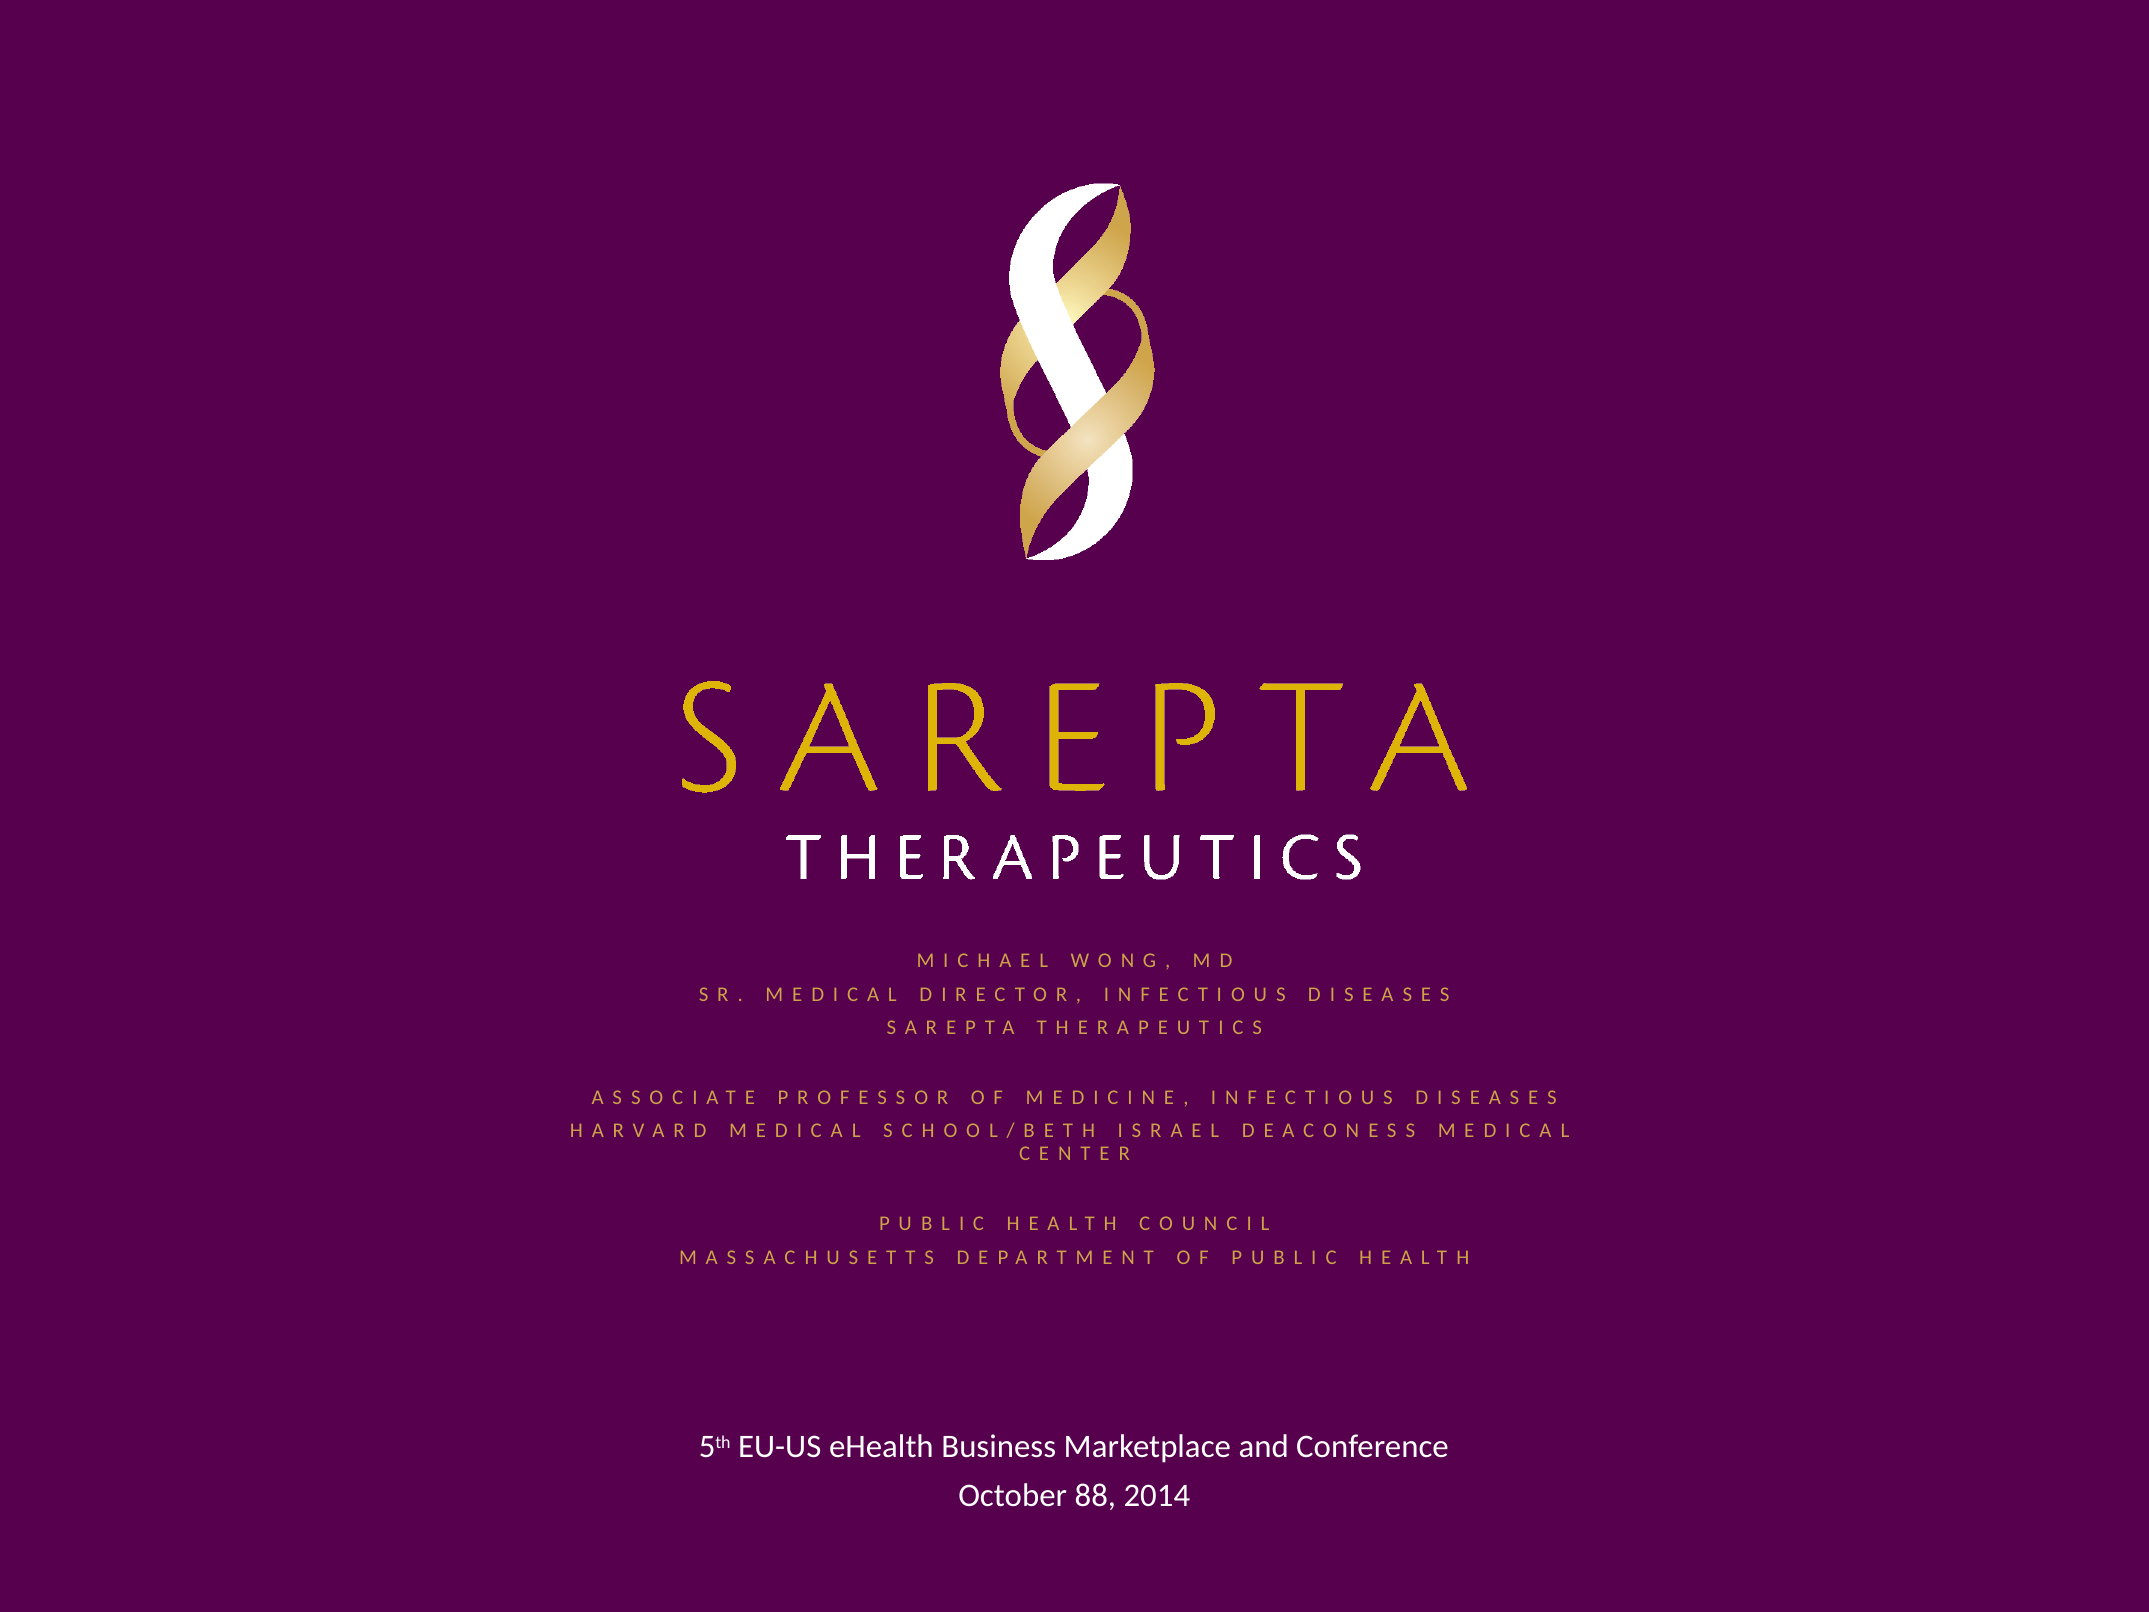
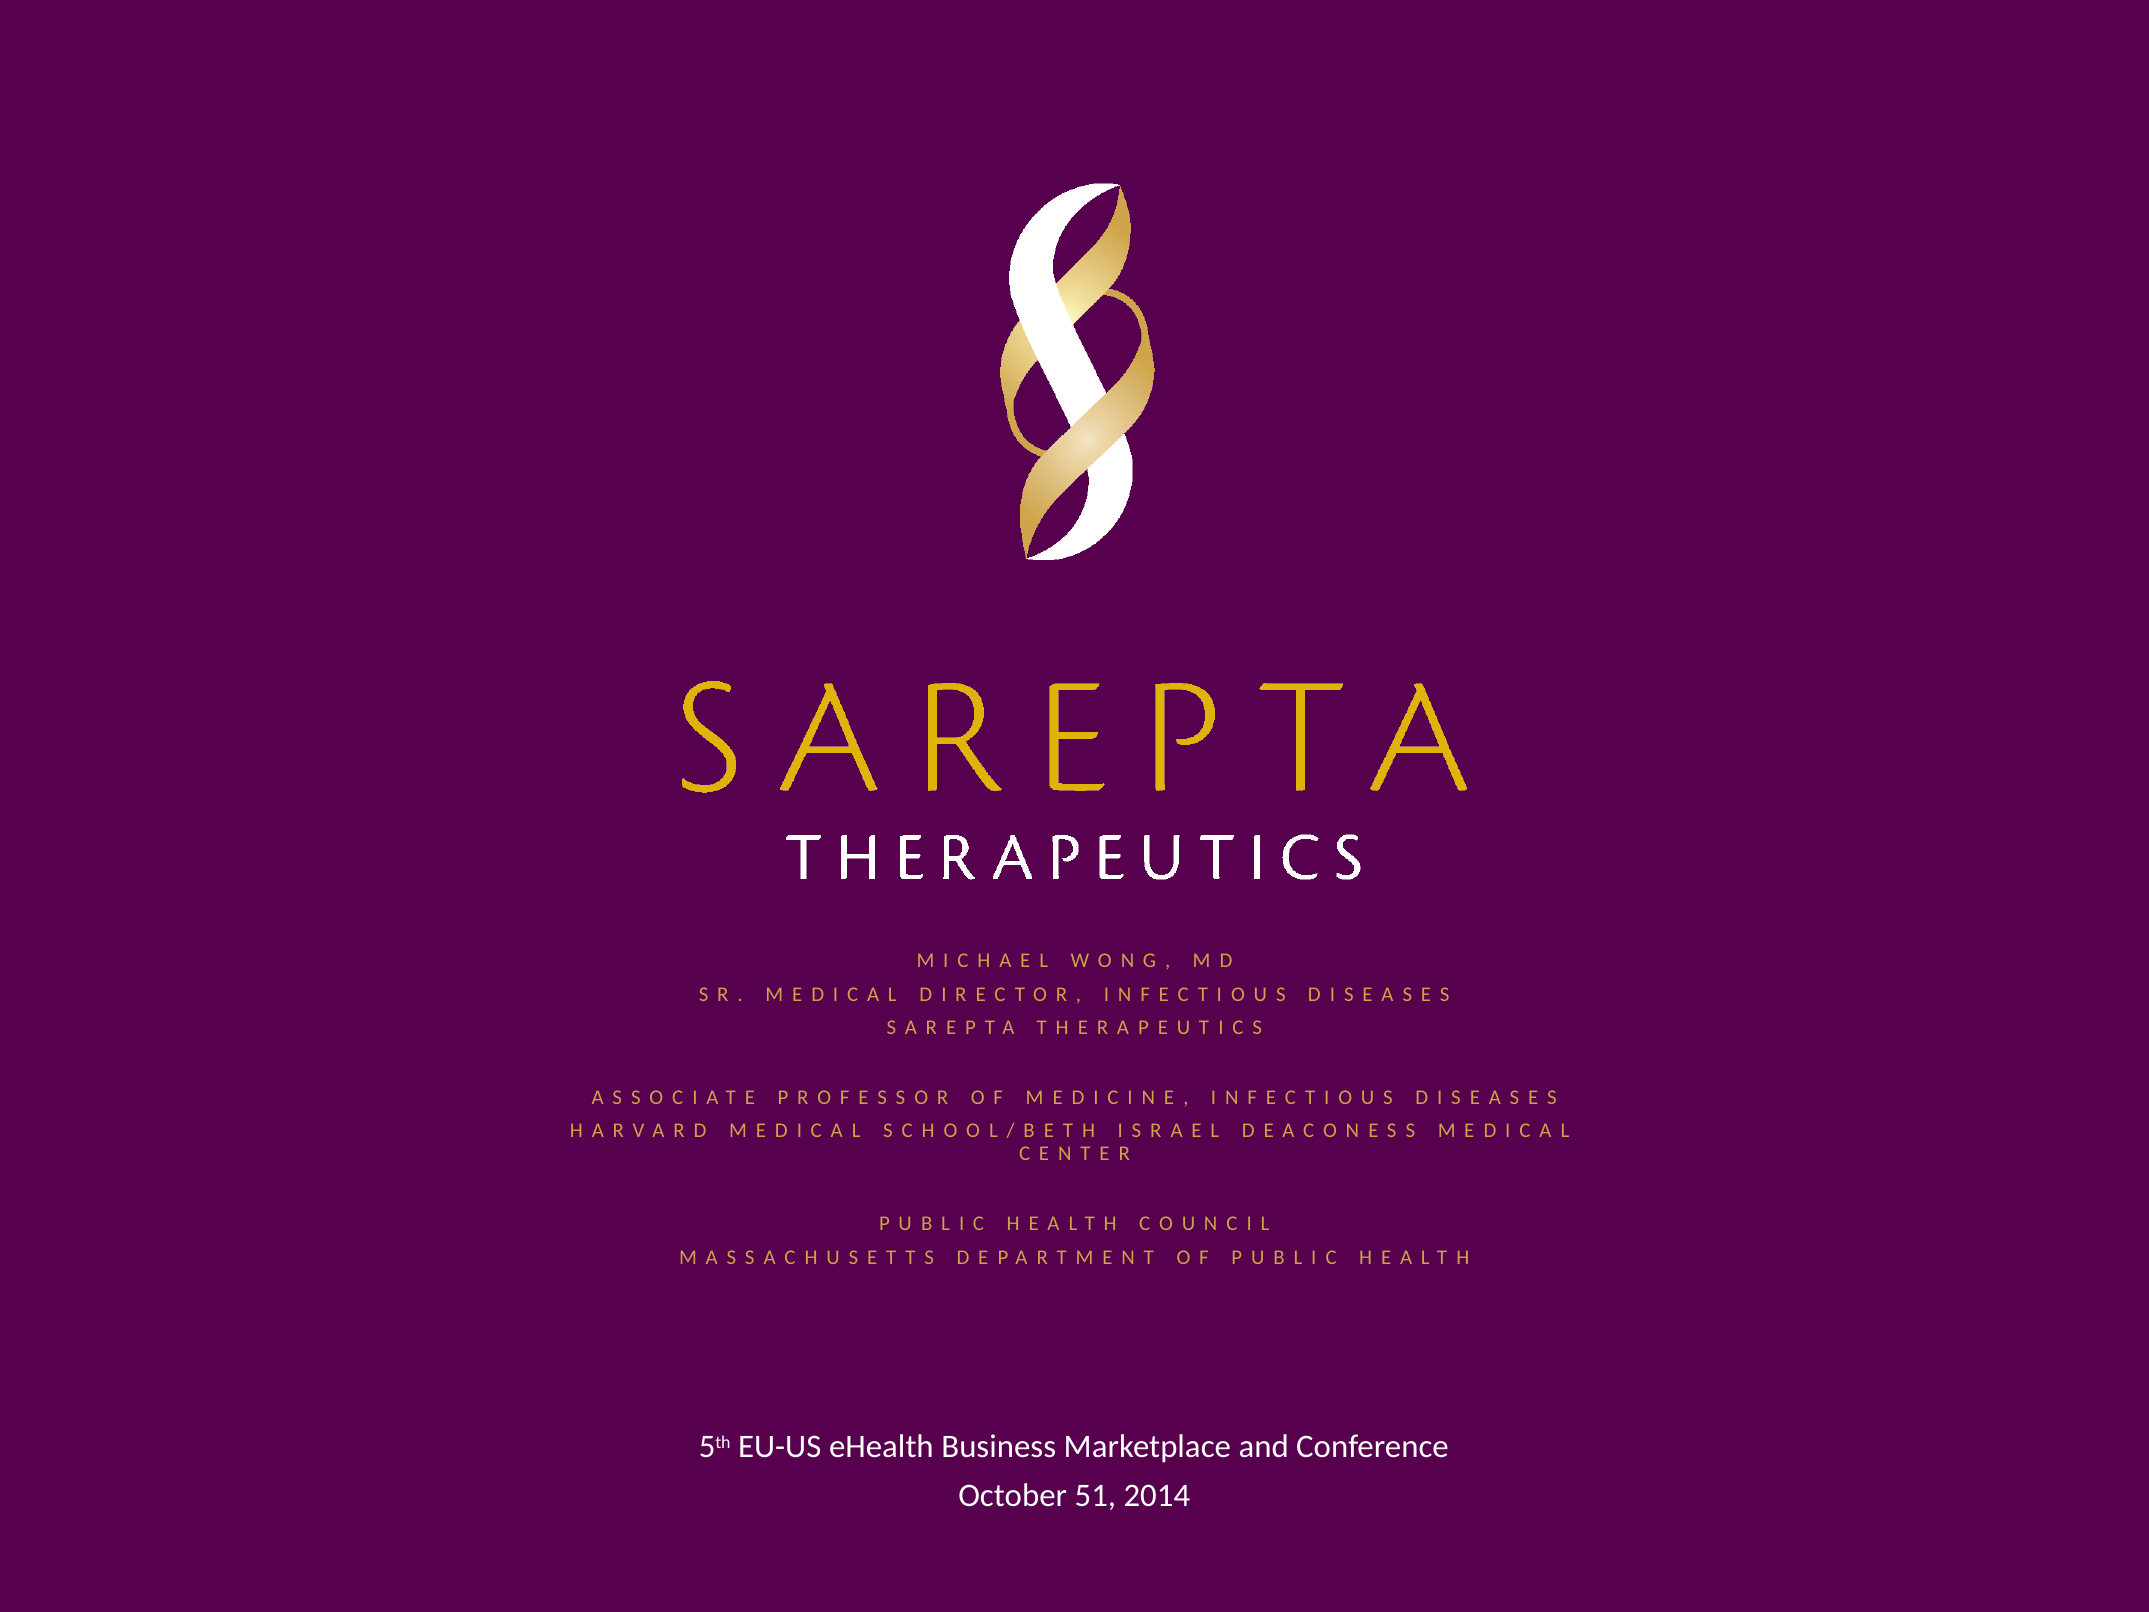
88: 88 -> 51 (1095, 1495)
